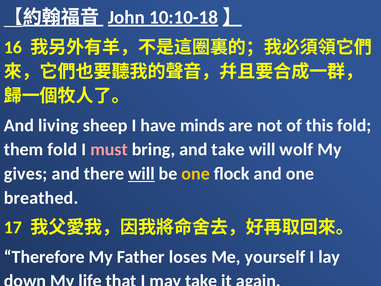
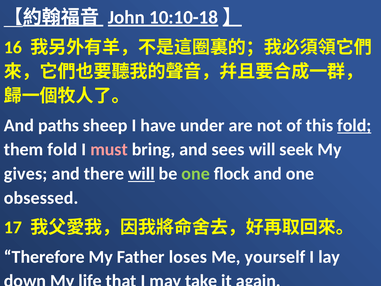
living: living -> paths (59, 125)
minds: minds -> under (202, 125)
fold underline: none -> present (354, 125)
and take: take -> sees (228, 149)
wolf: wolf -> seek (296, 149)
one colour: yellow -> light green (196, 174)
breathed: breathed -> obsessed (41, 198)
